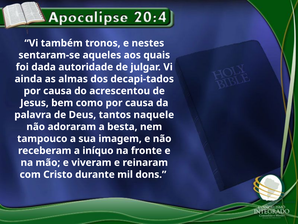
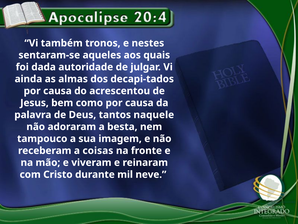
iníquo: iníquo -> coisas (98, 150)
dons: dons -> neve (151, 174)
